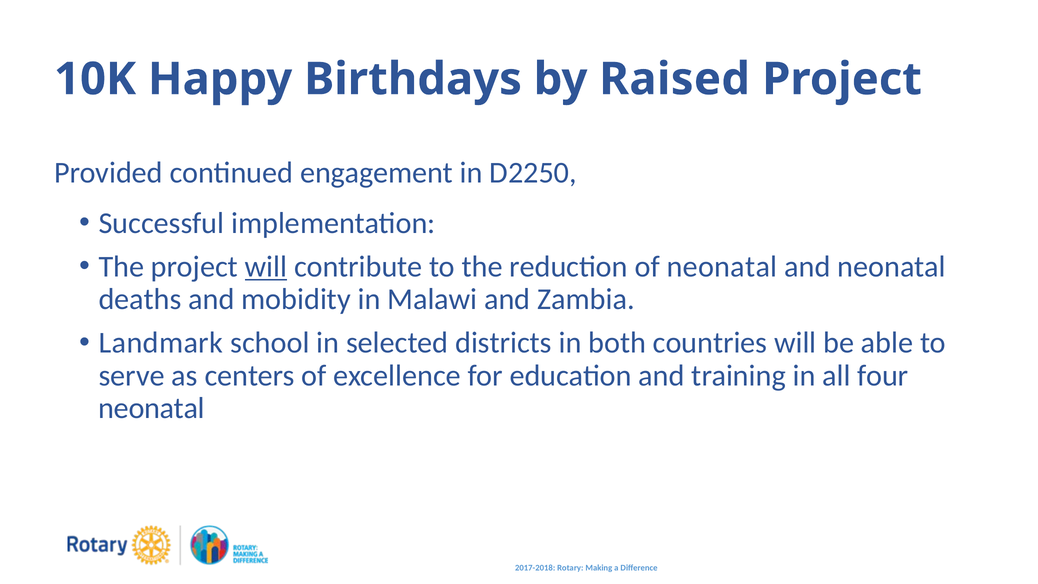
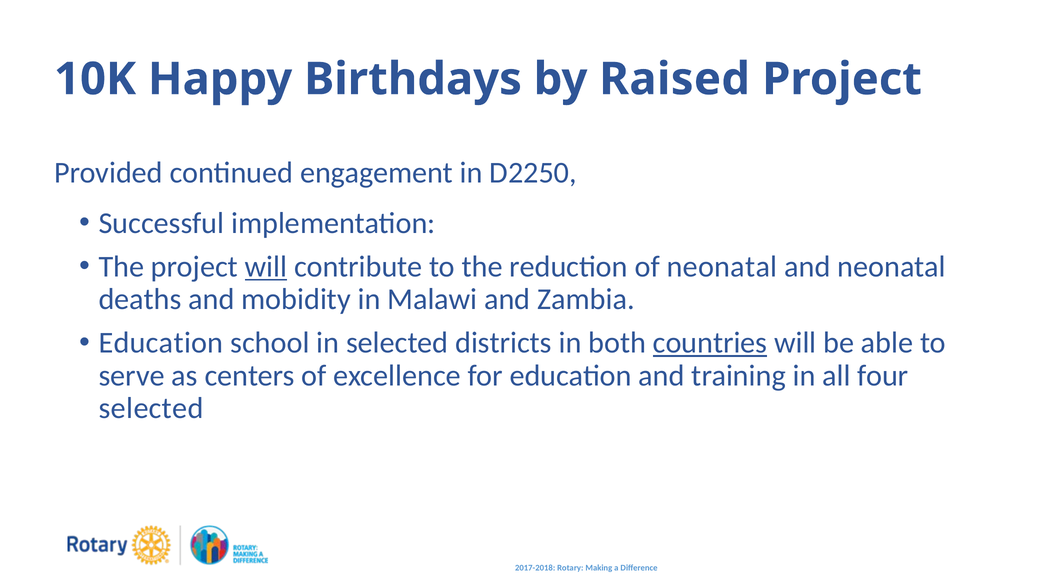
Landmark: Landmark -> Education (161, 343)
countries underline: none -> present (710, 343)
neonatal: neonatal -> selected (151, 408)
